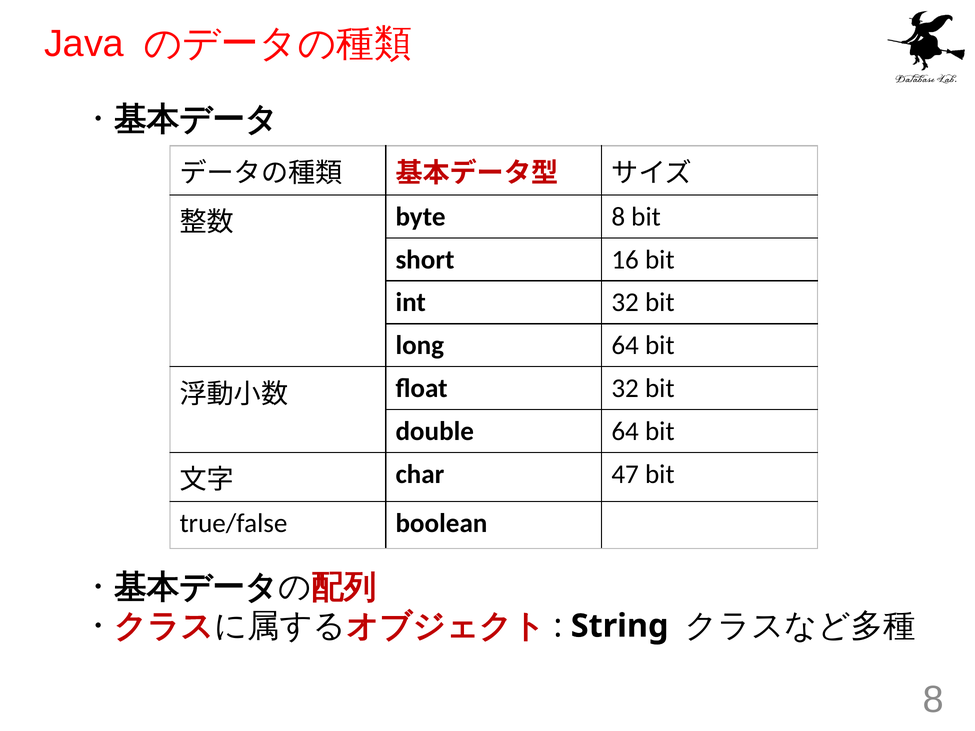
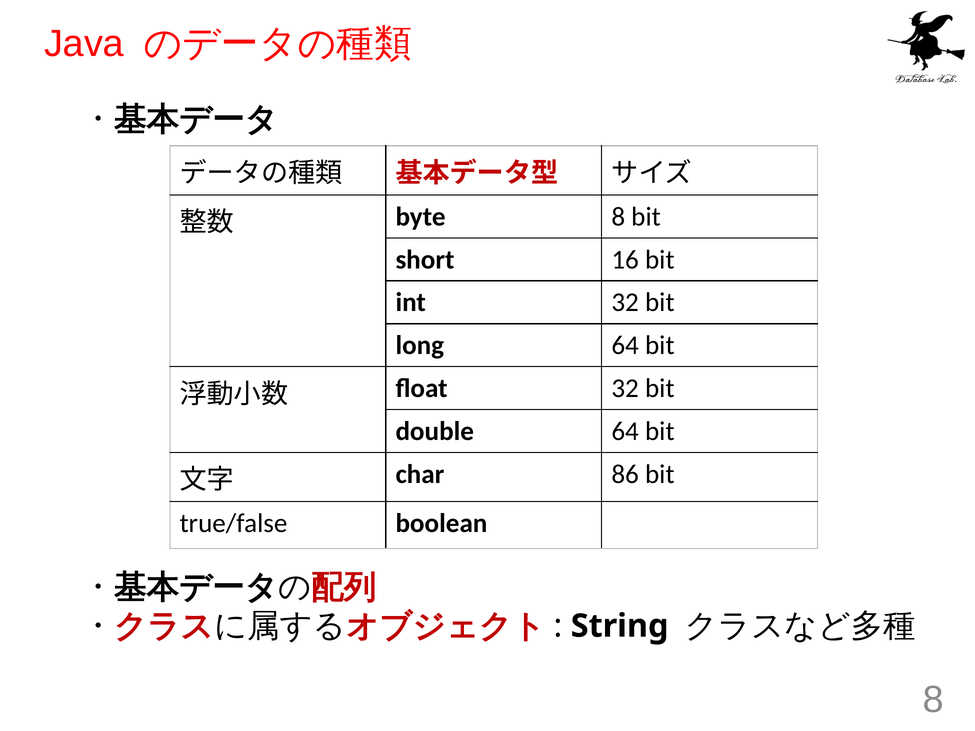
47: 47 -> 86 (625, 474)
